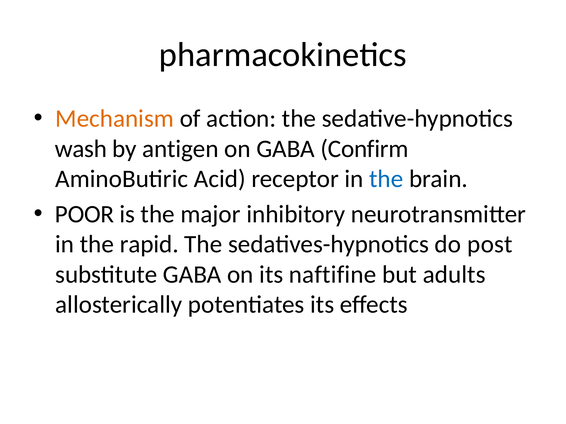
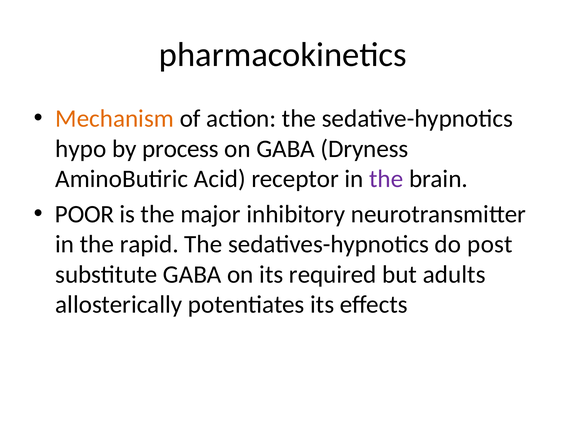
wash: wash -> hypo (81, 149)
antigen: antigen -> process (180, 149)
Confirm: Confirm -> Dryness (364, 149)
the colour: blue -> purple (386, 179)
naftifine: naftifine -> required (333, 275)
